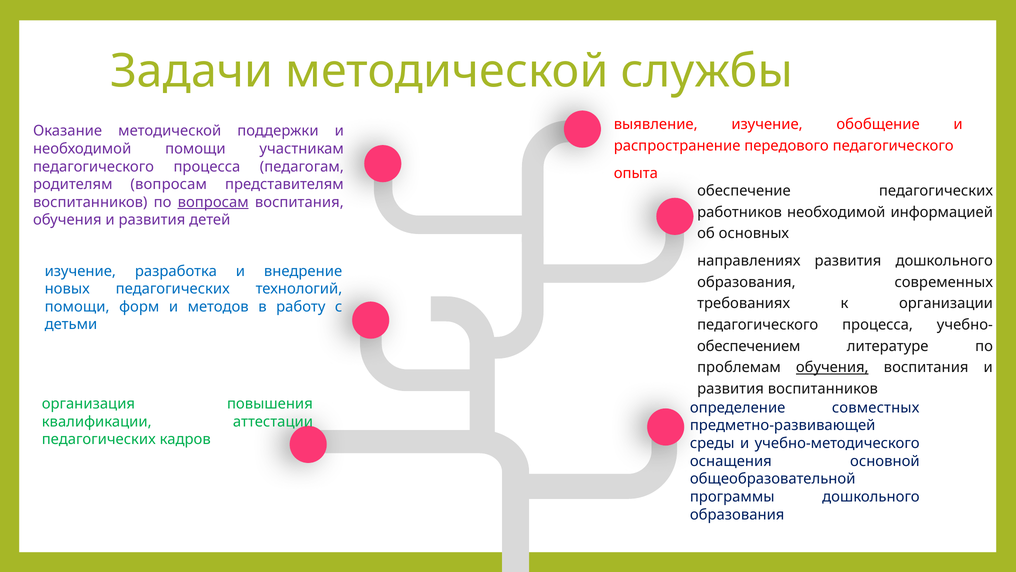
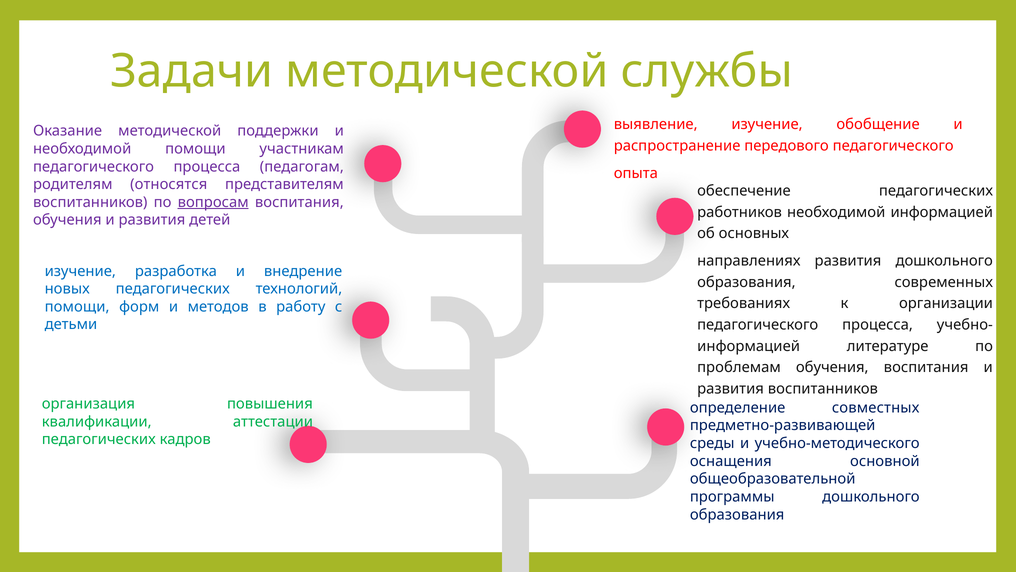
родителям вопросам: вопросам -> относятся (169, 184)
обеспечением: обеспечением -> информацией (749, 346)
обучения underline: present -> none (832, 367)
